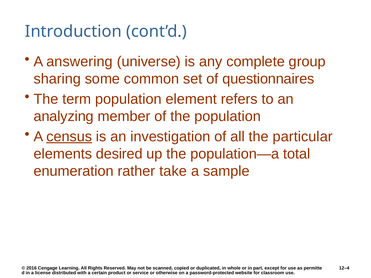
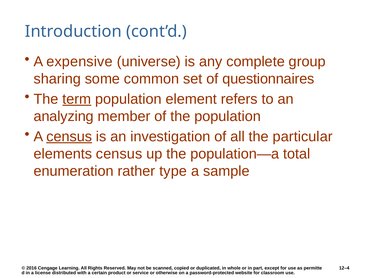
answering: answering -> expensive (80, 62)
term underline: none -> present (77, 99)
elements desired: desired -> census (119, 154)
take: take -> type (173, 171)
